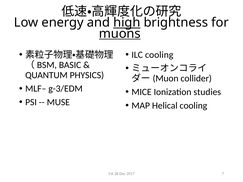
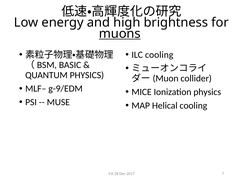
high underline: present -> none (127, 23)
g-3/EDM: g-3/EDM -> g-9/EDM (66, 89)
Ionization studies: studies -> physics (207, 92)
